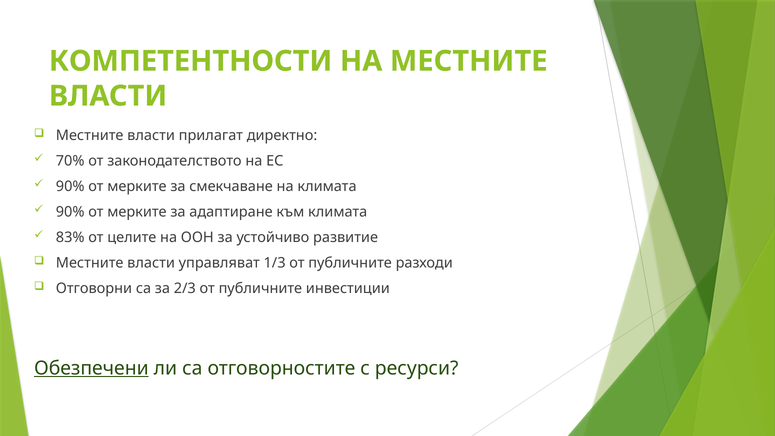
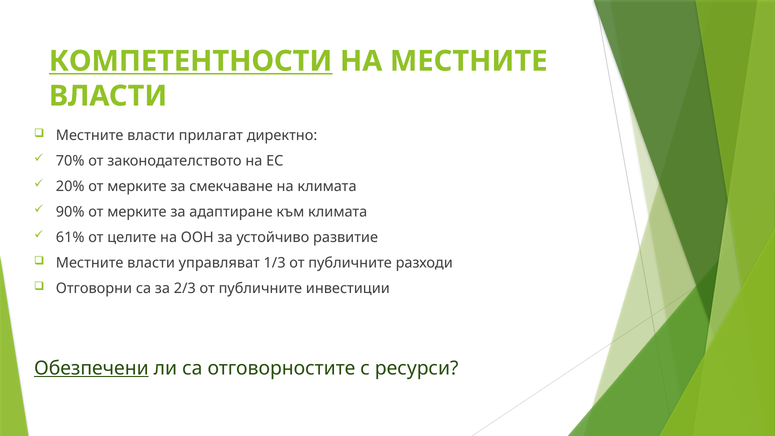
КОМПЕТЕНТНОСТИ underline: none -> present (191, 61)
90%: 90% -> 20% (70, 186)
83%: 83% -> 61% (70, 237)
